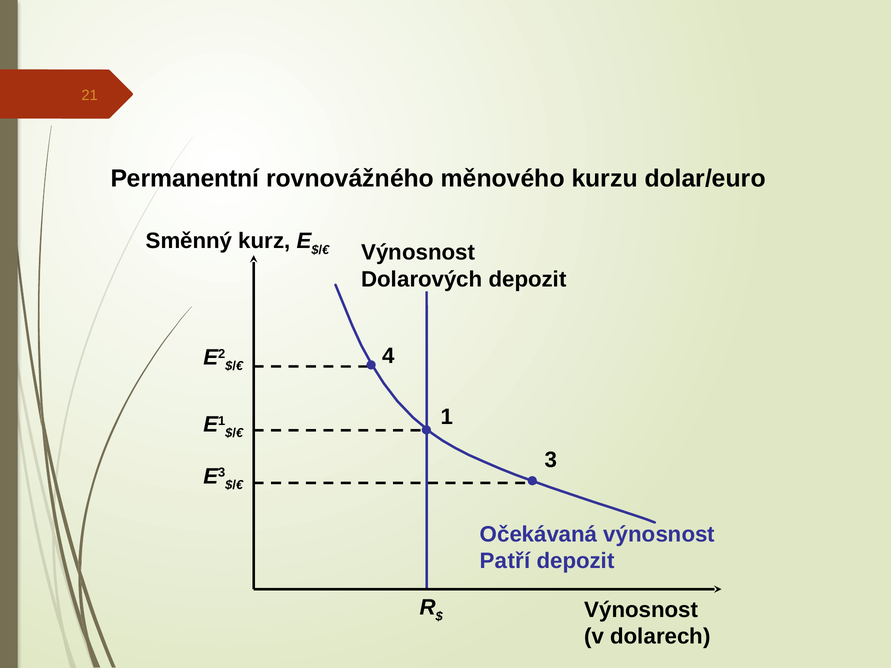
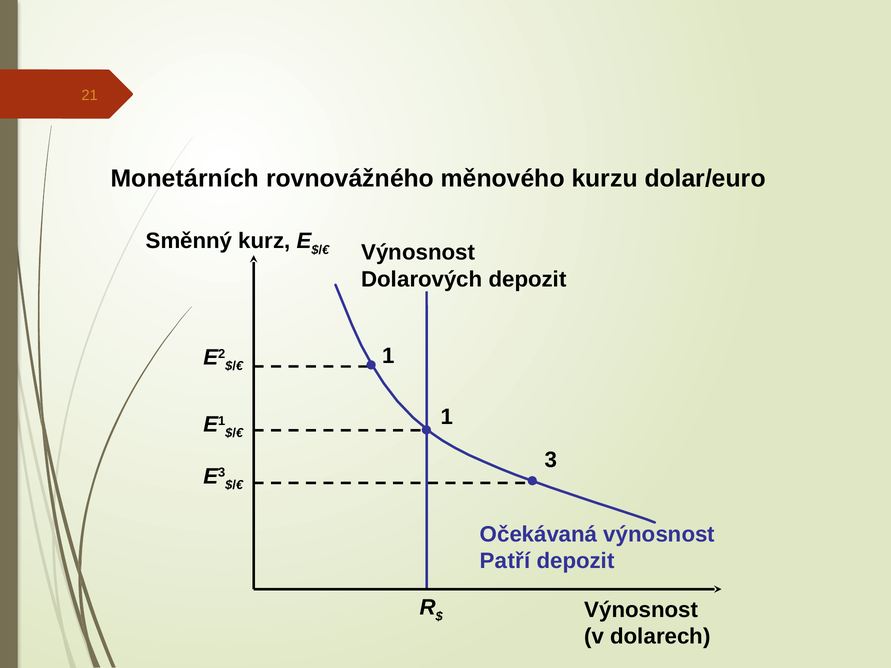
Permanentní: Permanentní -> Monetárních (185, 179)
4: 4 -> 1 (388, 356)
